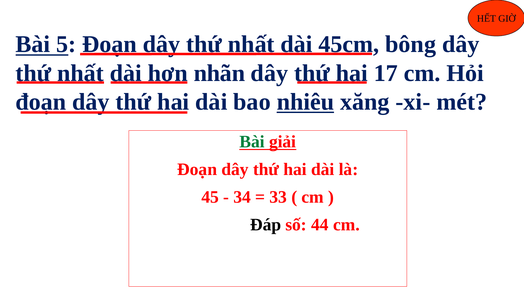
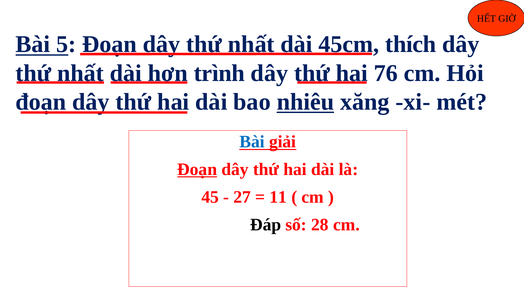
bông: bông -> thích (411, 44)
nhãn: nhãn -> trình (219, 73)
17: 17 -> 76 (386, 73)
Bài colour: green -> blue (252, 142)
Đoạn underline: none -> present (197, 169)
34: 34 -> 27 (242, 197)
33: 33 -> 11 (278, 197)
44: 44 -> 28 (320, 224)
